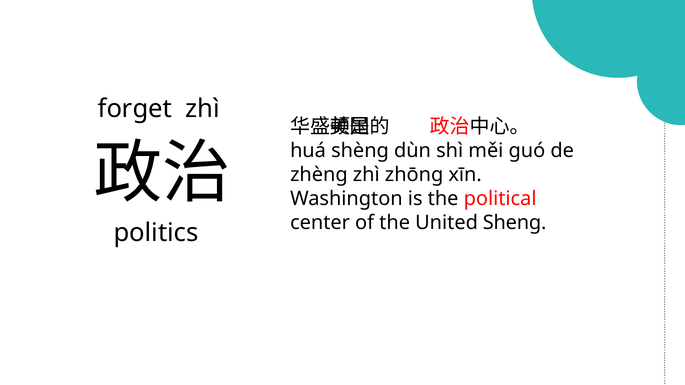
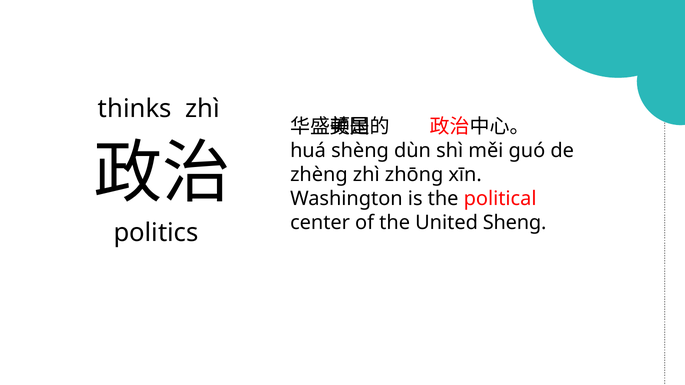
forget: forget -> thinks (135, 109)
